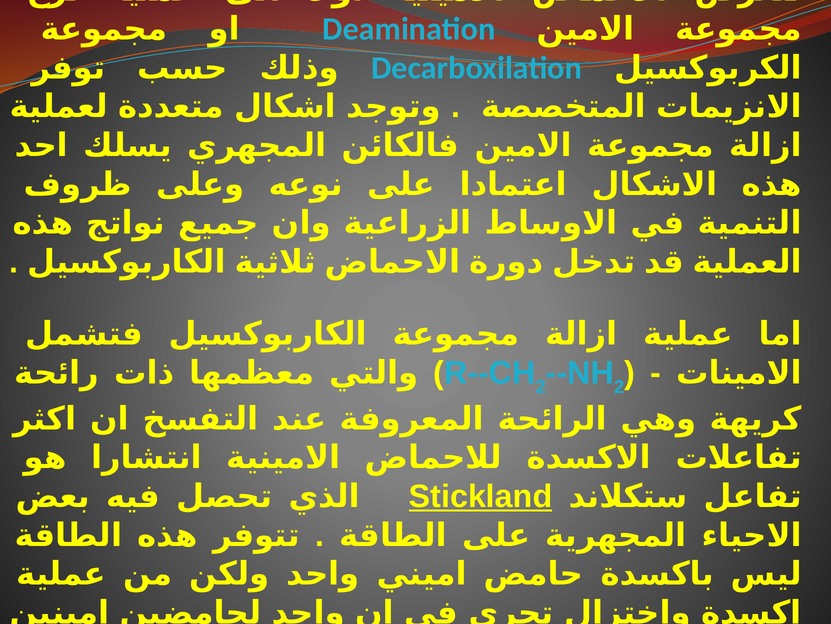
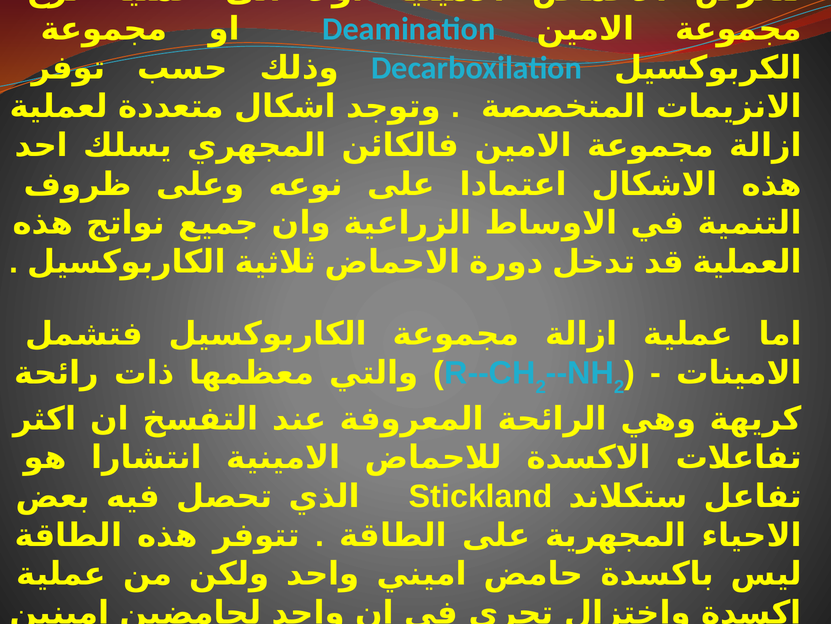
Stickland underline: present -> none (481, 496)
